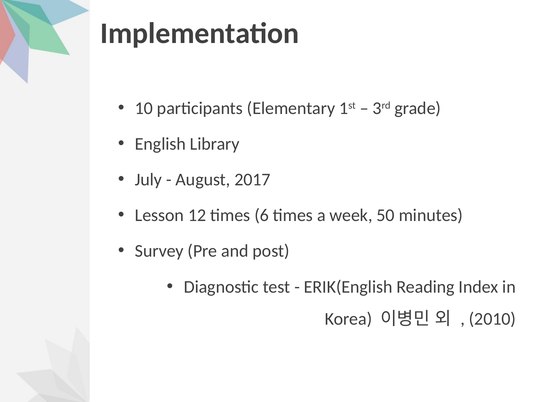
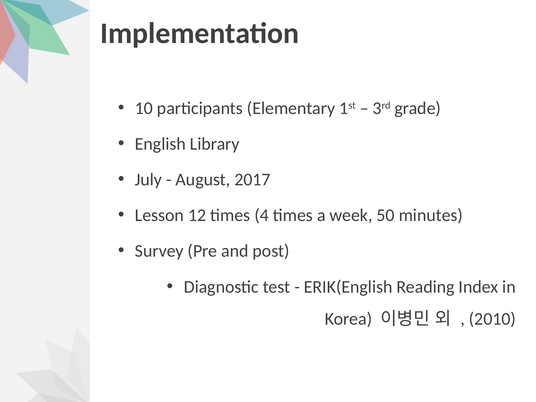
6: 6 -> 4 (262, 215)
